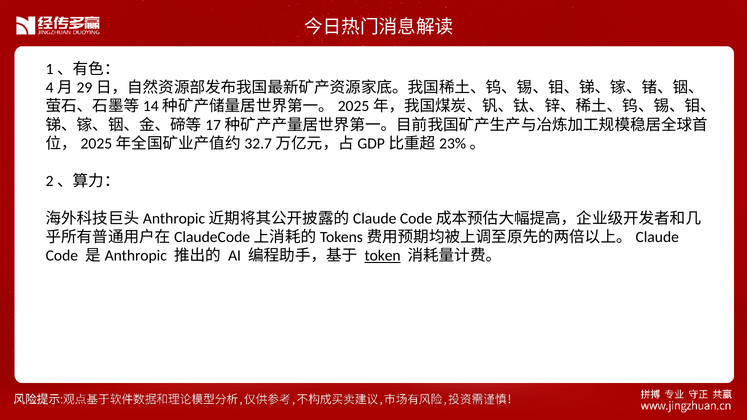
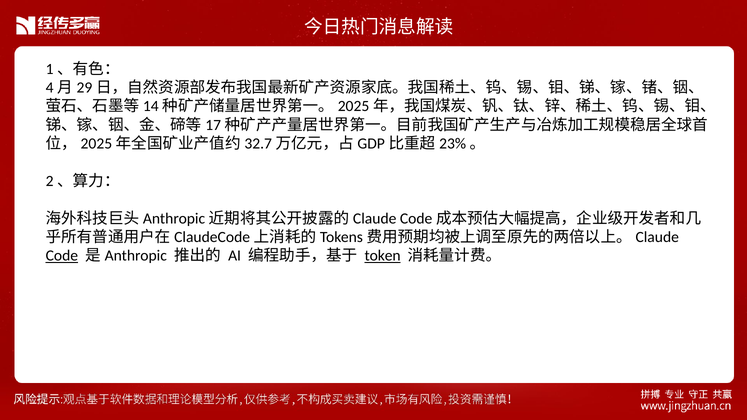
Code underline: none -> present (62, 256)
